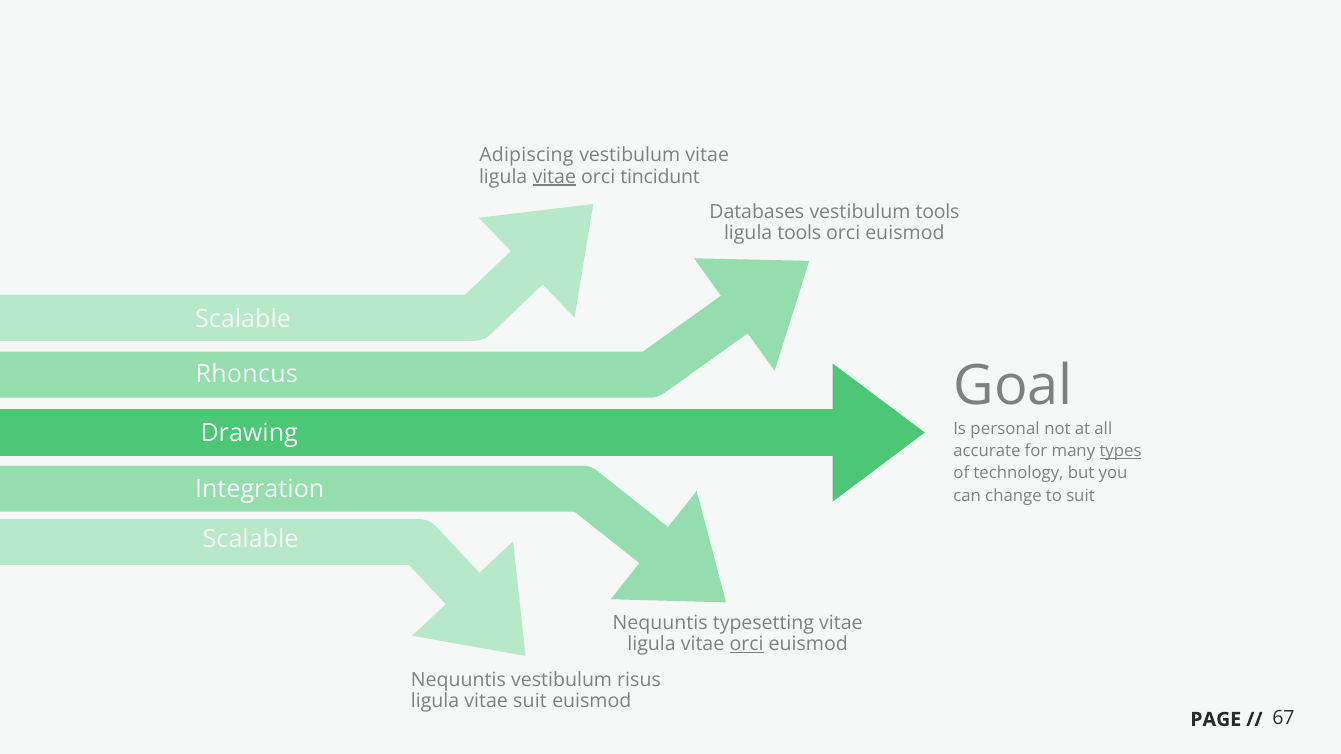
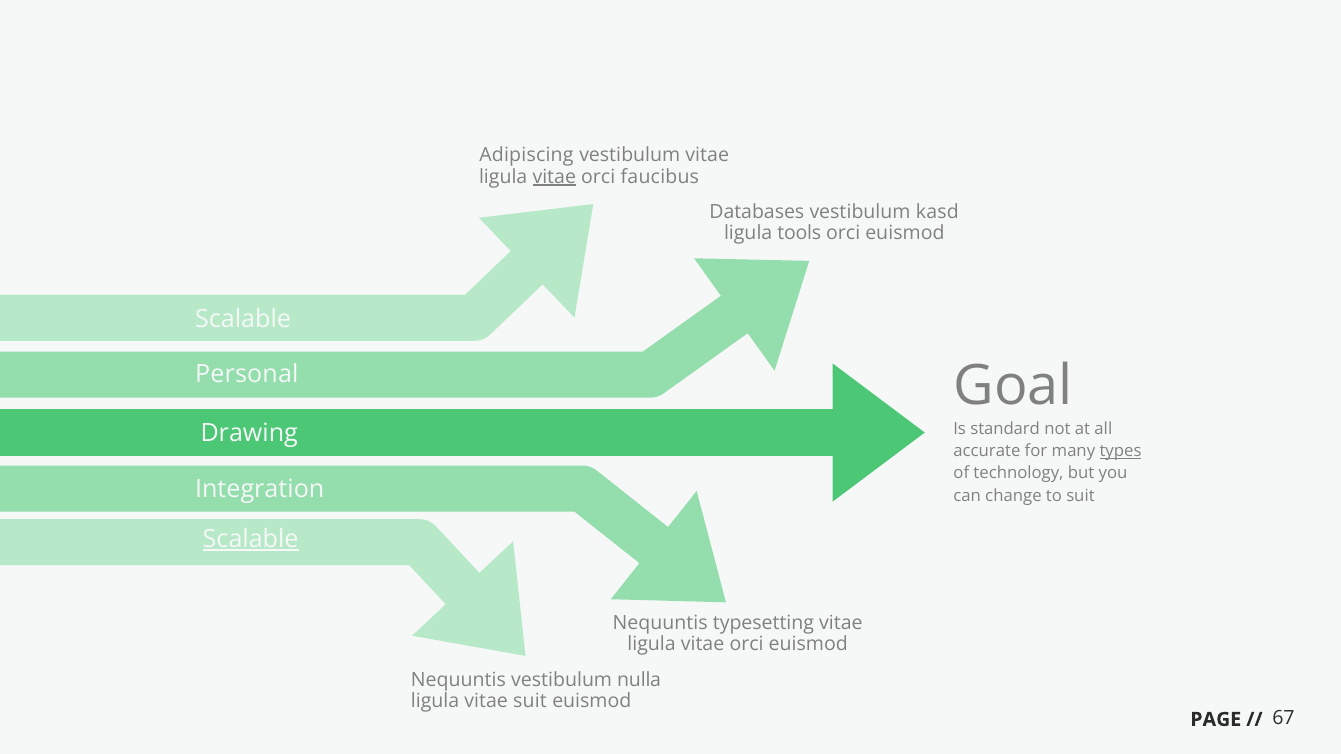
tincidunt: tincidunt -> faucibus (660, 177)
vestibulum tools: tools -> kasd (937, 212)
Rhoncus: Rhoncus -> Personal (247, 374)
personal: personal -> standard (1005, 429)
Scalable underline: none -> present (251, 539)
orci underline: present -> none (747, 644)
risus: risus -> nulla (639, 681)
